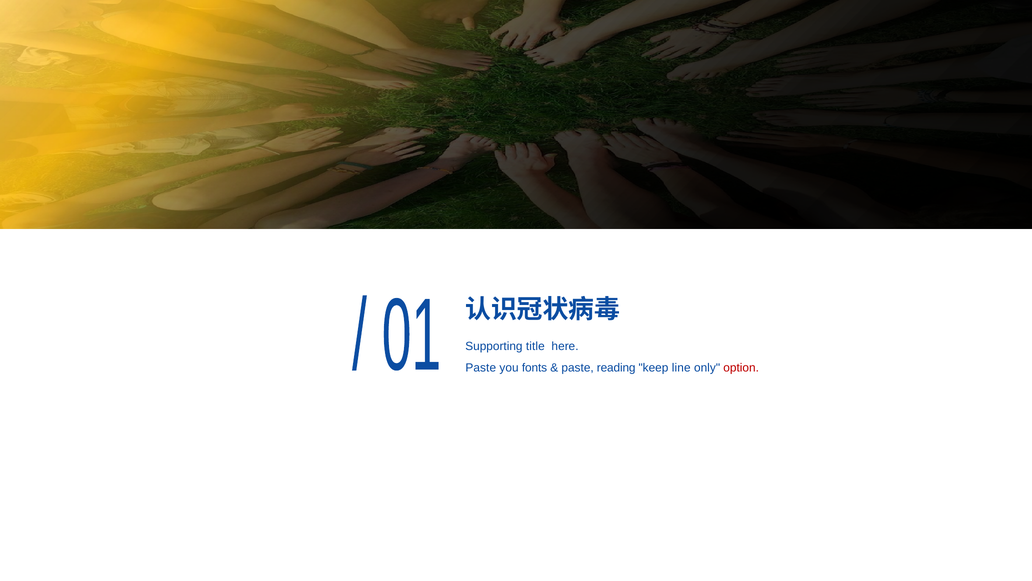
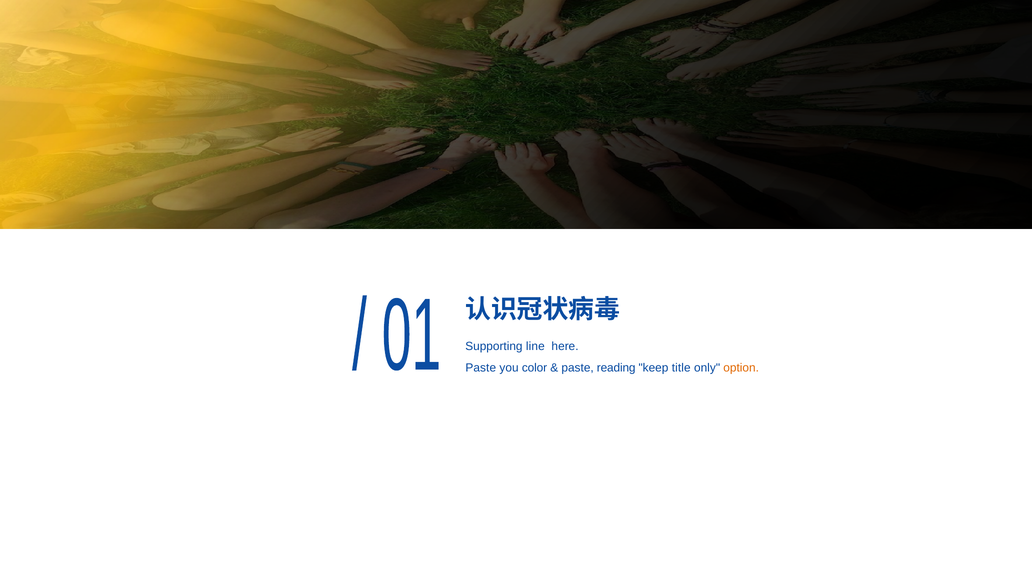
title: title -> line (535, 346)
fonts: fonts -> color (535, 368)
line: line -> title (681, 368)
option colour: red -> orange (741, 368)
